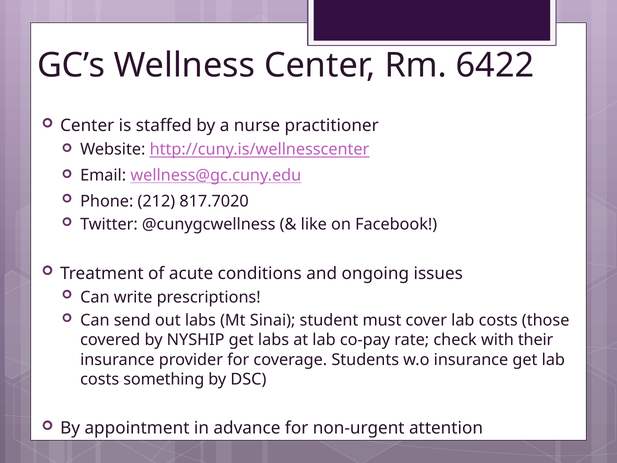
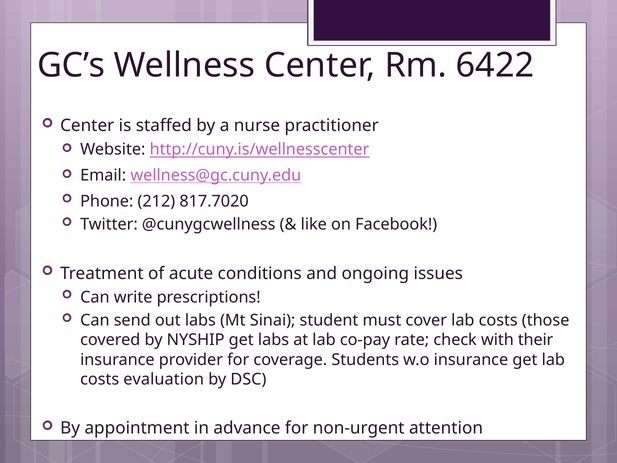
something: something -> evaluation (164, 379)
